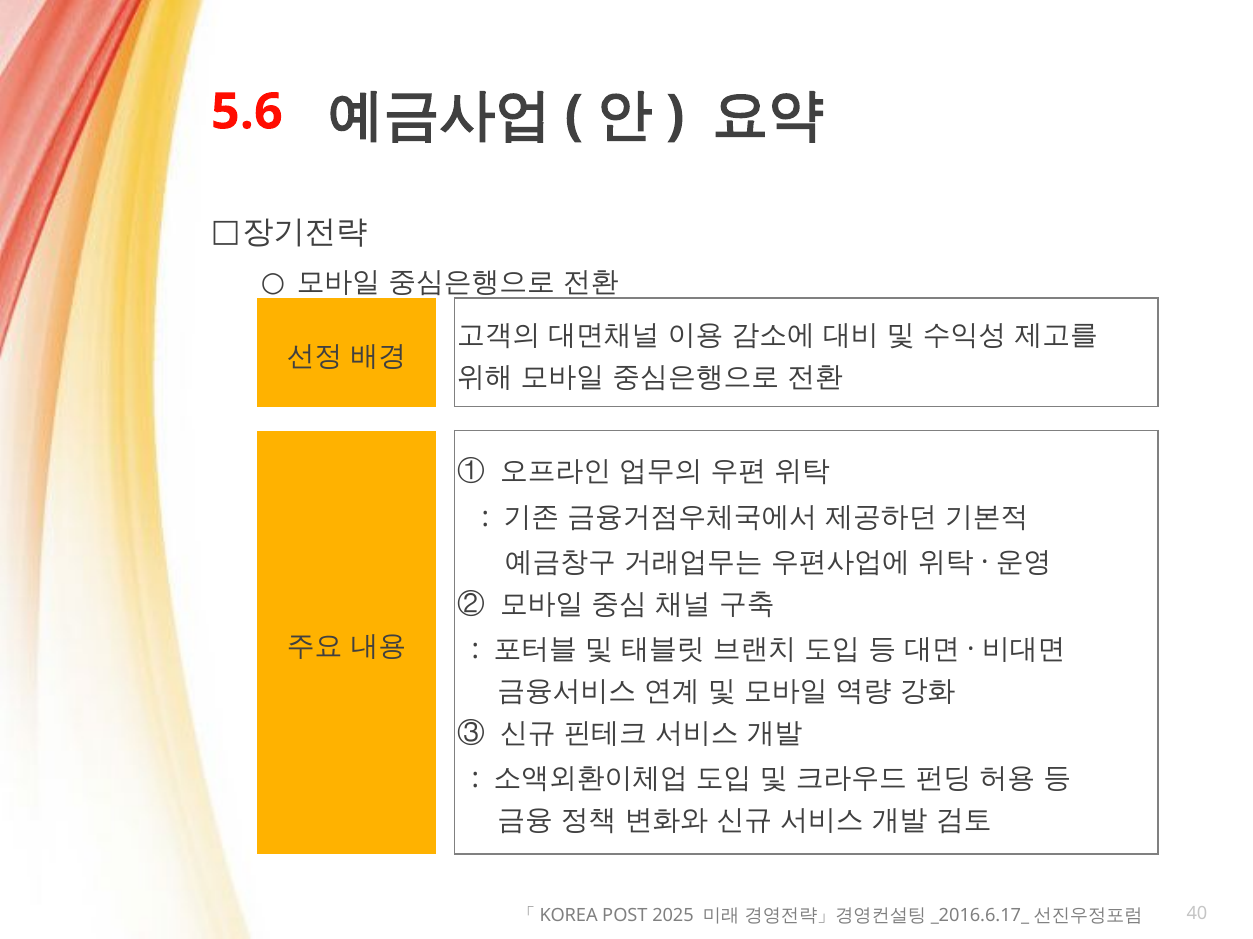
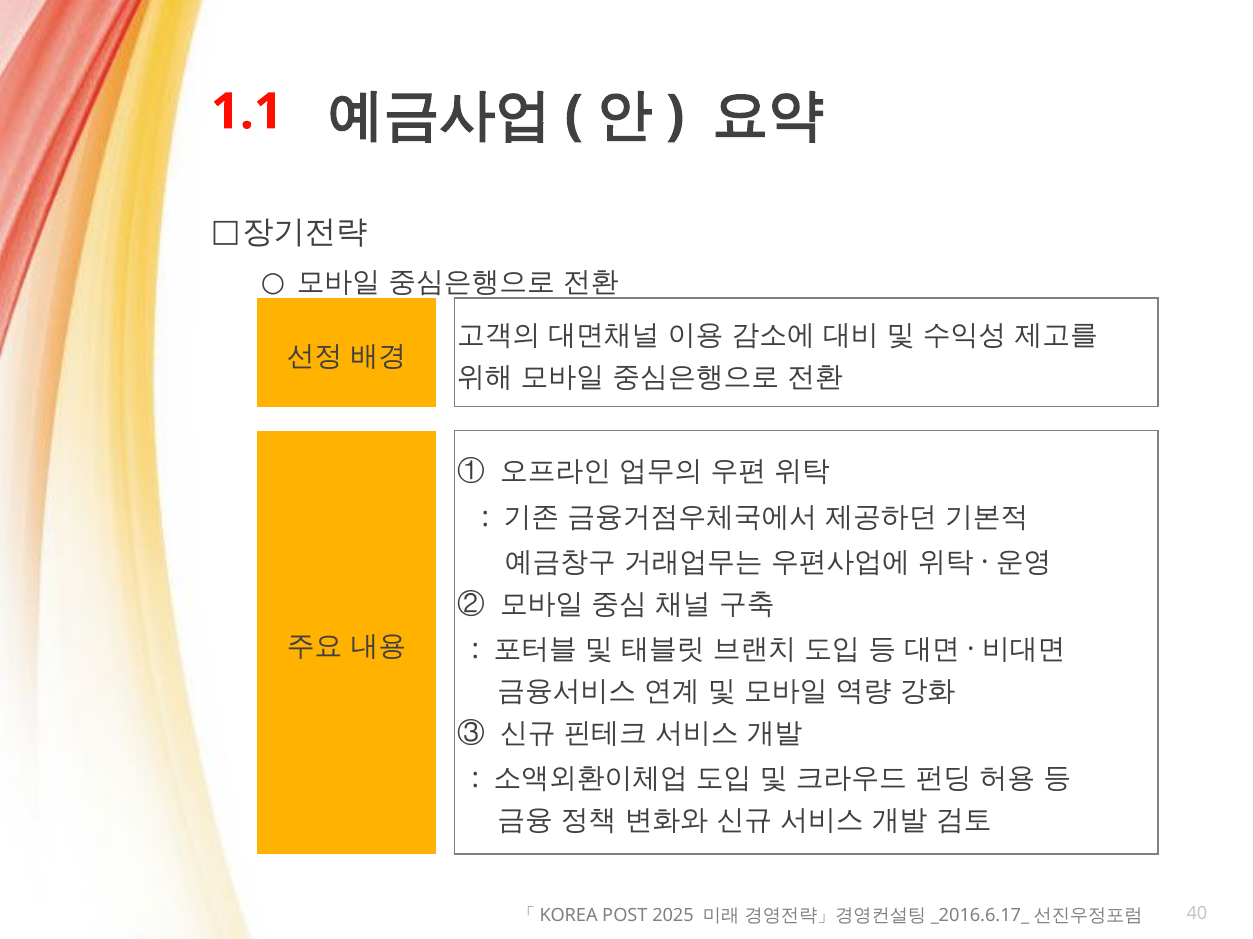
5.6: 5.6 -> 1.1 (247, 112)
